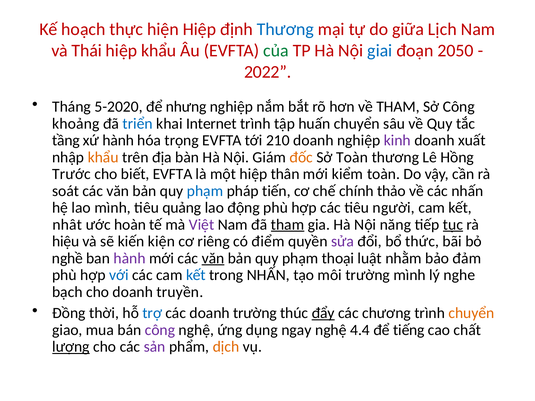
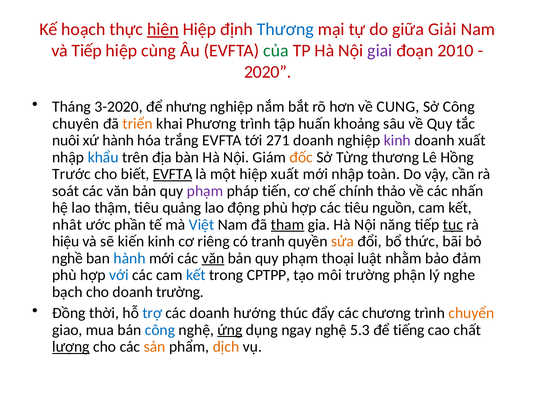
hiện underline: none -> present (163, 29)
Lịch: Lịch -> Giải (442, 29)
và Thái: Thái -> Tiếp (87, 51)
hiệp khẩu: khẩu -> cùng (159, 51)
giai colour: blue -> purple (380, 51)
2050: 2050 -> 2010 (456, 51)
2022: 2022 -> 2020 (268, 72)
5-2020: 5-2020 -> 3-2020 (119, 107)
về THAM: THAM -> CUNG (398, 107)
khoảng: khoảng -> chuyên (76, 124)
triển colour: blue -> orange (138, 124)
Internet: Internet -> Phương (211, 124)
huấn chuyển: chuyển -> khoảng (357, 124)
tầng: tầng -> nuôi (66, 140)
trọng: trọng -> trắng (182, 140)
210: 210 -> 271 (278, 140)
khẩu colour: orange -> blue (103, 157)
Sở Toàn: Toàn -> Từng (352, 157)
EVFTA underline: none -> present (173, 174)
hiệp thân: thân -> xuất (285, 174)
mới kiểm: kiểm -> nhập (348, 174)
phạm colour: blue -> purple (205, 191)
lao mình: mình -> thậm (113, 208)
người: người -> nguồn (394, 208)
hoàn: hoàn -> phần (130, 225)
Việt colour: purple -> blue (202, 225)
kiến kiện: kiện -> kinh (161, 242)
điểm: điểm -> tranh (268, 242)
sửa colour: purple -> orange (343, 242)
hành colour: purple -> blue (130, 258)
trong NHẤN: NHẤN -> CPTPP (268, 275)
trường mình: mình -> phận (410, 275)
doanh truyền: truyền -> trường (180, 292)
doanh trường: trường -> hướng (255, 313)
đẩy underline: present -> none (323, 313)
công colour: purple -> blue (160, 330)
ứng underline: none -> present (230, 330)
4.4: 4.4 -> 5.3 (360, 330)
sản colour: purple -> orange (155, 347)
